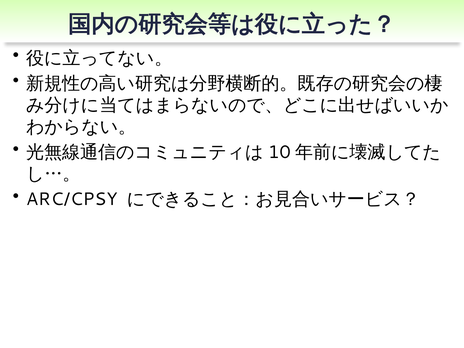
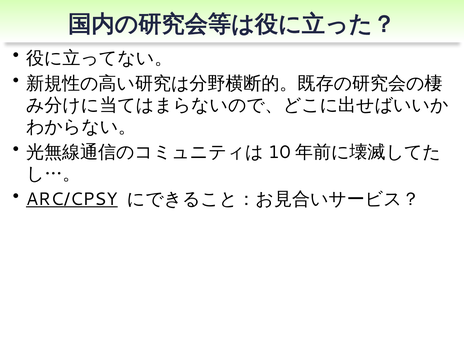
ARC/CPSY underline: none -> present (72, 199)
